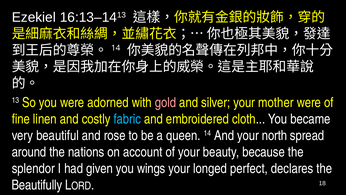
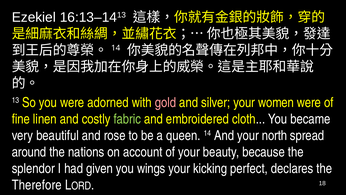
mother: mother -> women (276, 102)
fabric colour: light blue -> light green (127, 119)
longed: longed -> kicking (210, 168)
Beautifully: Beautifully -> Therefore (37, 185)
